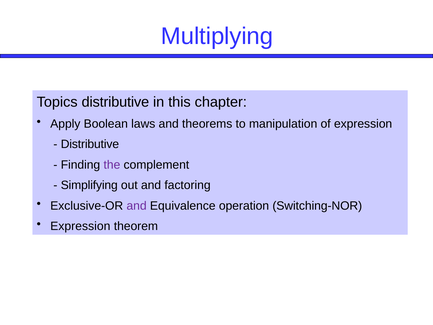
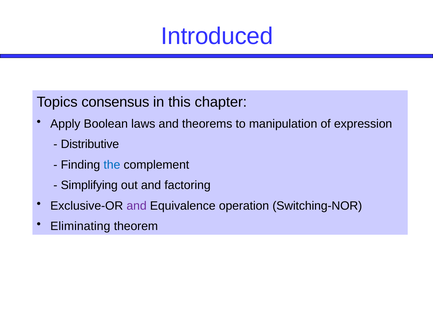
Multiplying: Multiplying -> Introduced (217, 36)
Topics distributive: distributive -> consensus (115, 102)
the colour: purple -> blue (112, 165)
Expression: Expression -> Eliminating (80, 226)
